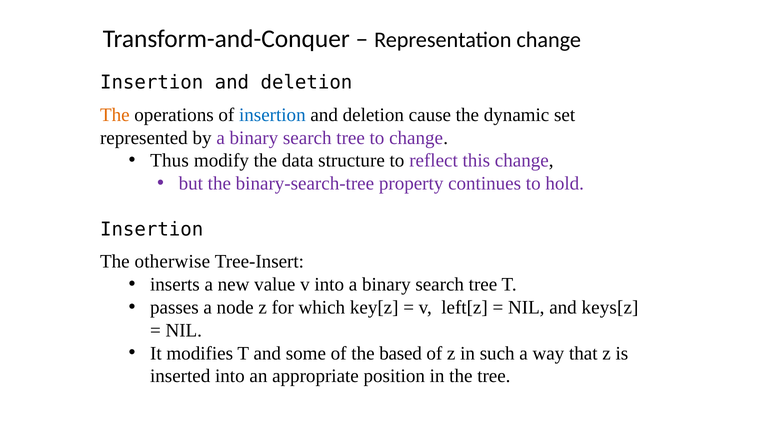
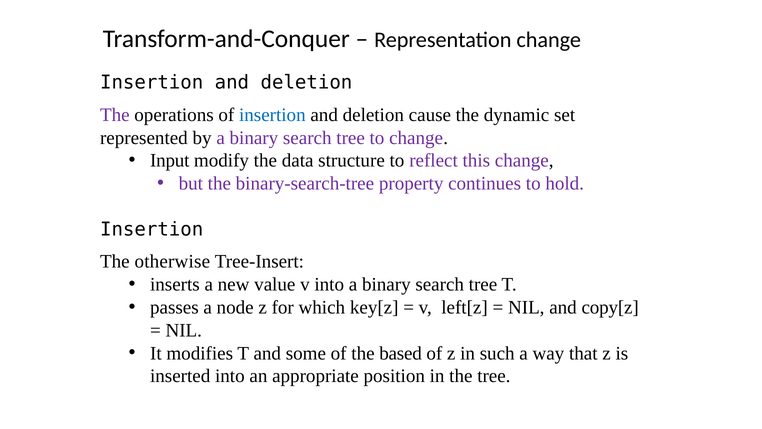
The colour: orange -> purple (115, 115)
Thus: Thus -> Input (170, 161)
keys[z: keys[z -> copy[z (610, 307)
